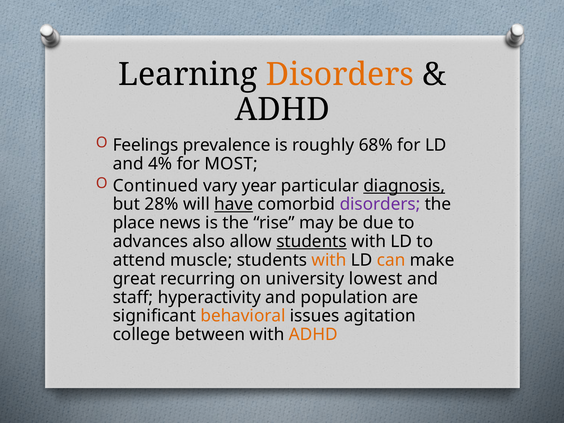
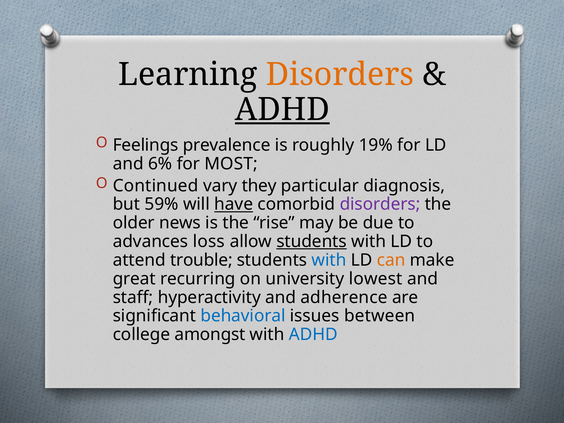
ADHD underline: none -> present (282, 109)
68%: 68% -> 19% (376, 145)
4%: 4% -> 6% (160, 164)
year: year -> they (259, 186)
diagnosis underline: present -> none (404, 186)
28%: 28% -> 59% (162, 204)
place: place -> older (134, 223)
also: also -> loss (209, 241)
muscle: muscle -> trouble (201, 260)
with colour: orange -> blue (329, 260)
population: population -> adherence (344, 297)
behavioral colour: orange -> blue (243, 316)
agitation: agitation -> between (380, 316)
between: between -> amongst (210, 335)
ADHD colour: orange -> blue (313, 335)
